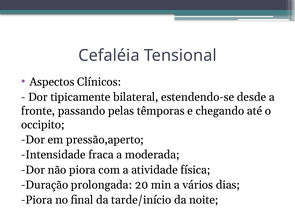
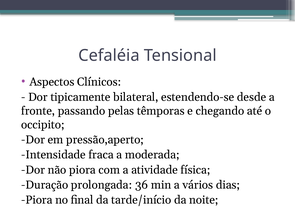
20: 20 -> 36 (142, 184)
